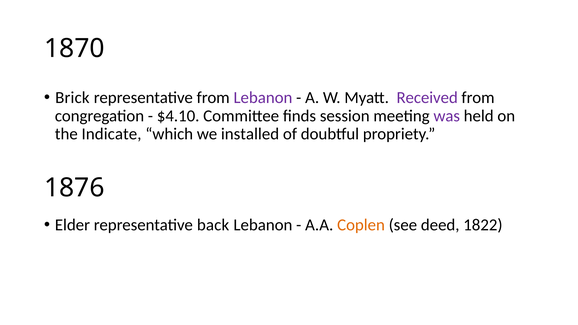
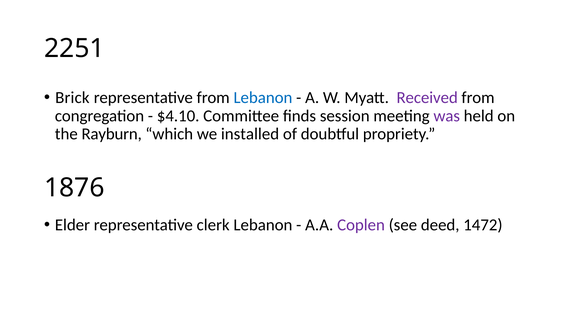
1870: 1870 -> 2251 (74, 49)
Lebanon colour: purple -> blue (263, 98)
Indicate: Indicate -> Rayburn (112, 134)
back: back -> clerk (213, 225)
Coplen colour: orange -> purple (361, 225)
1822: 1822 -> 1472 (483, 225)
